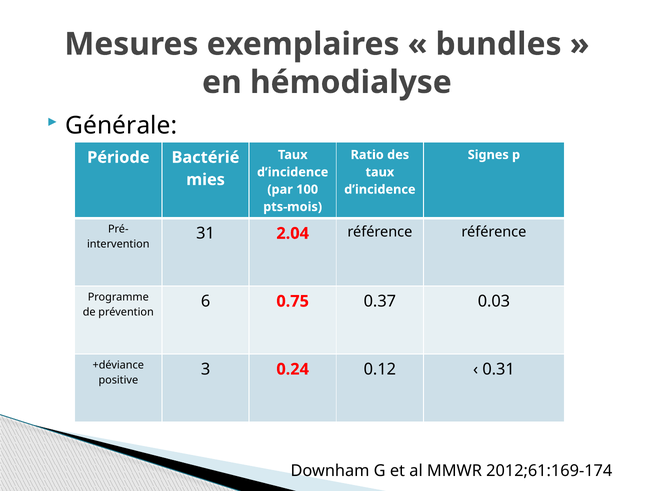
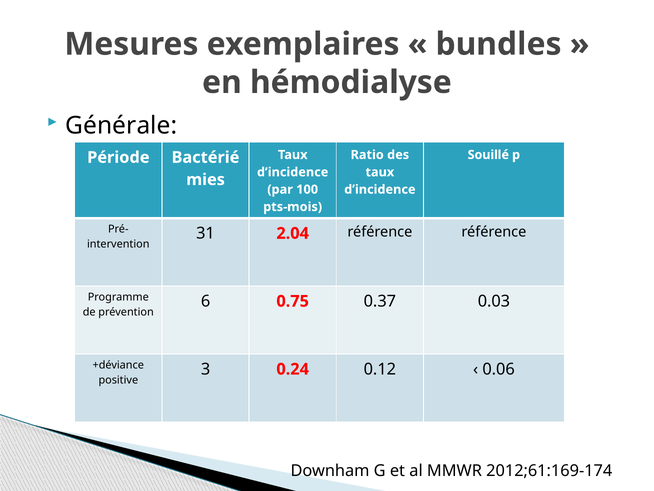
Signes: Signes -> Souillé (488, 155)
0.31: 0.31 -> 0.06 (499, 369)
